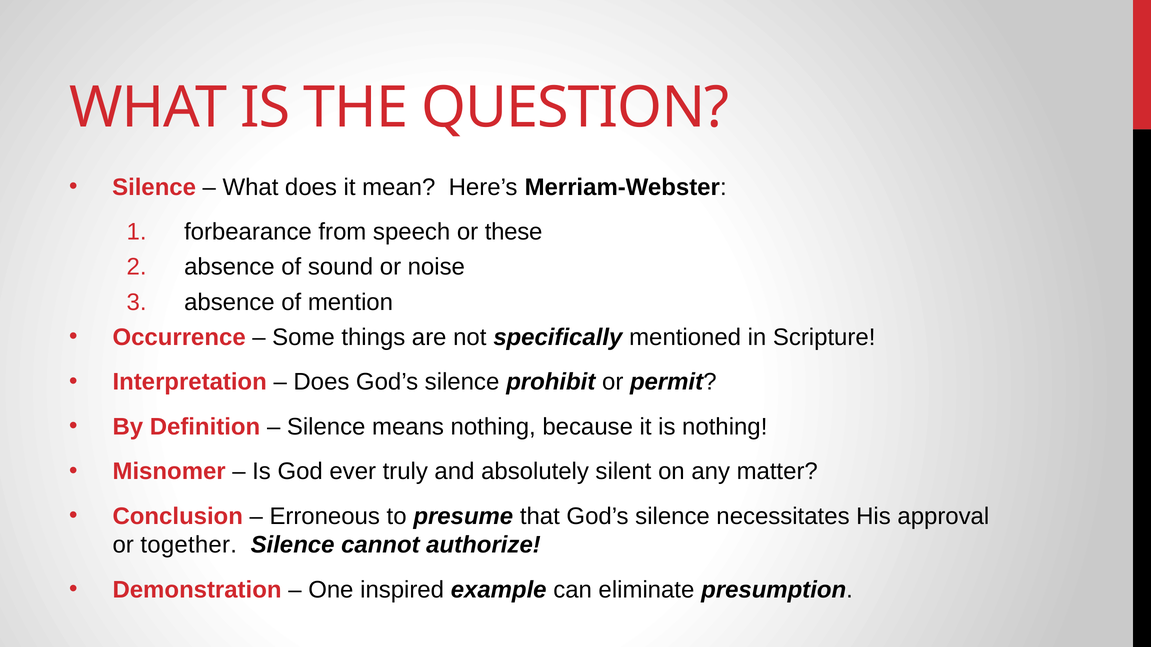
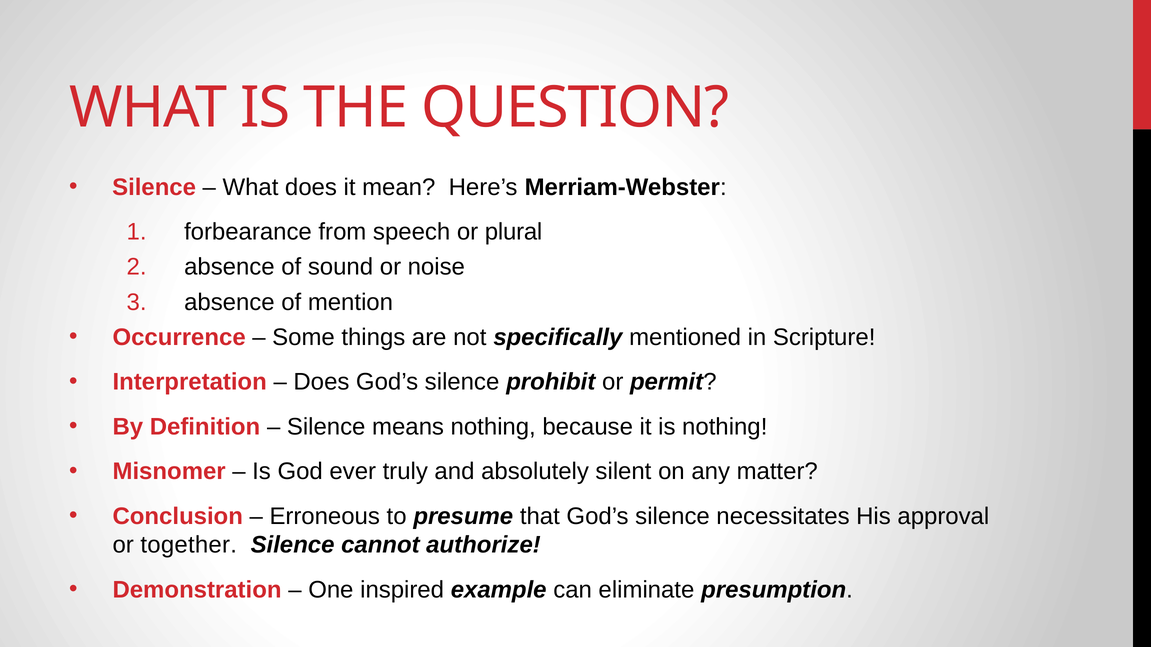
these: these -> plural (514, 232)
